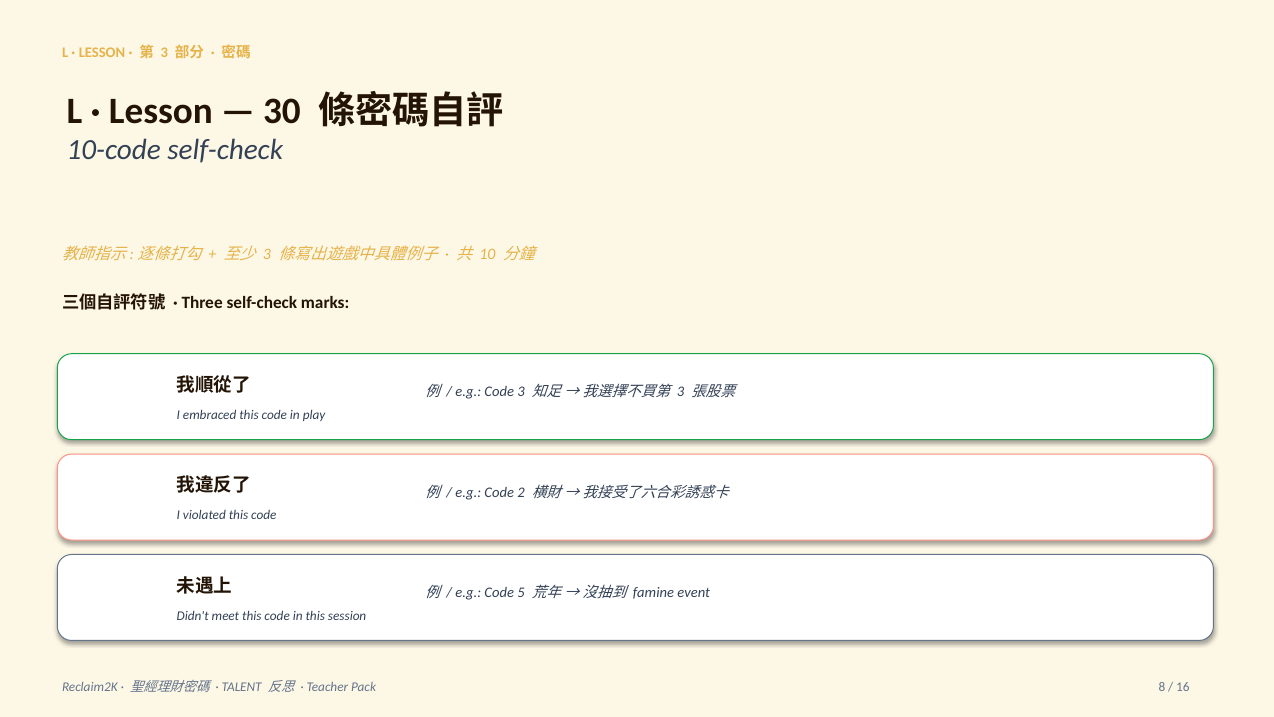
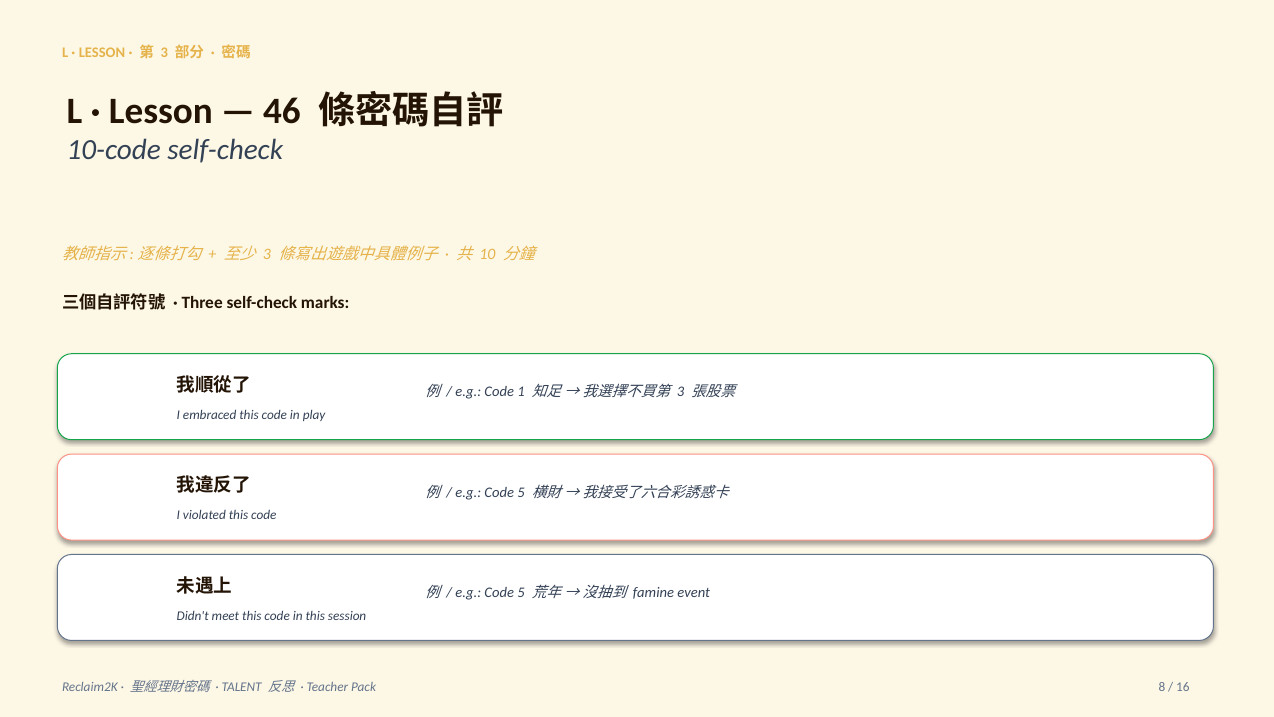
30: 30 -> 46 (282, 111)
Code 3: 3 -> 1 (521, 392)
2: 2 -> 5 (521, 492)
